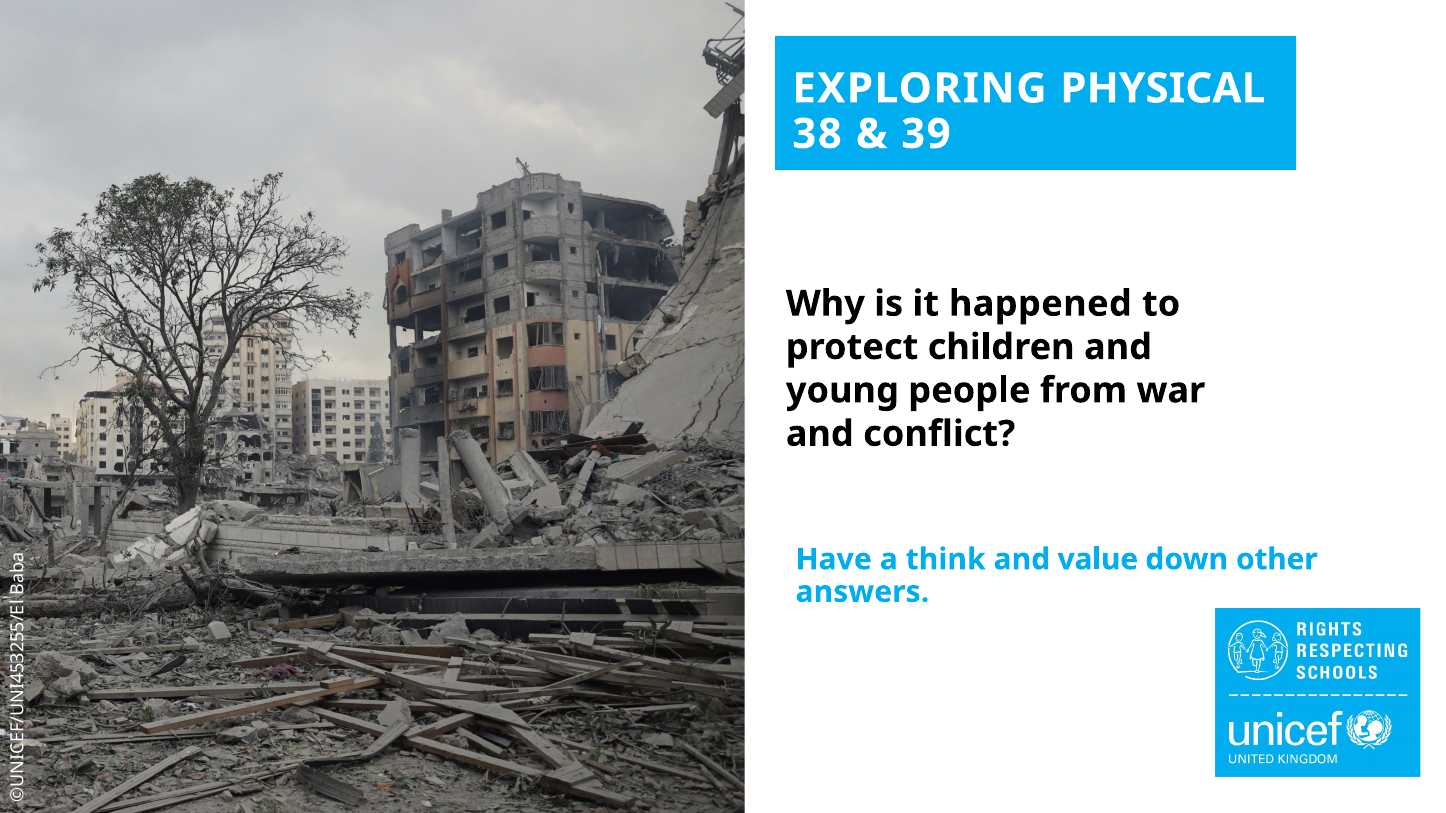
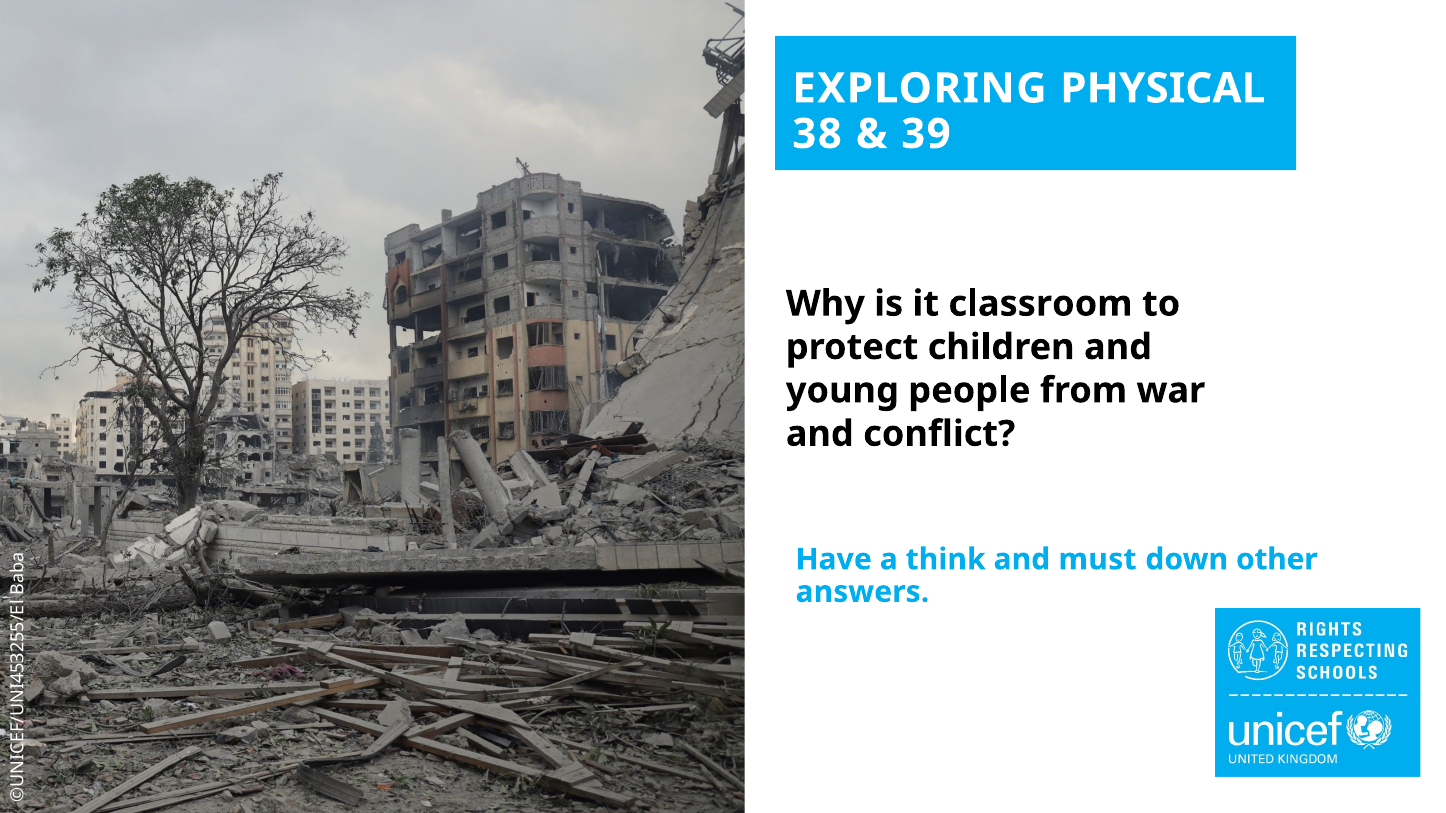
happened: happened -> classroom (1041, 304)
value: value -> must (1098, 560)
